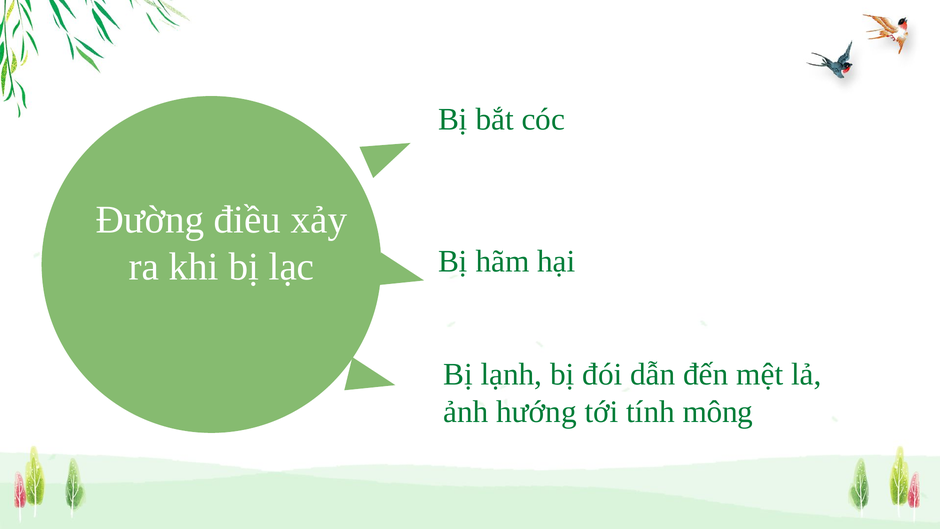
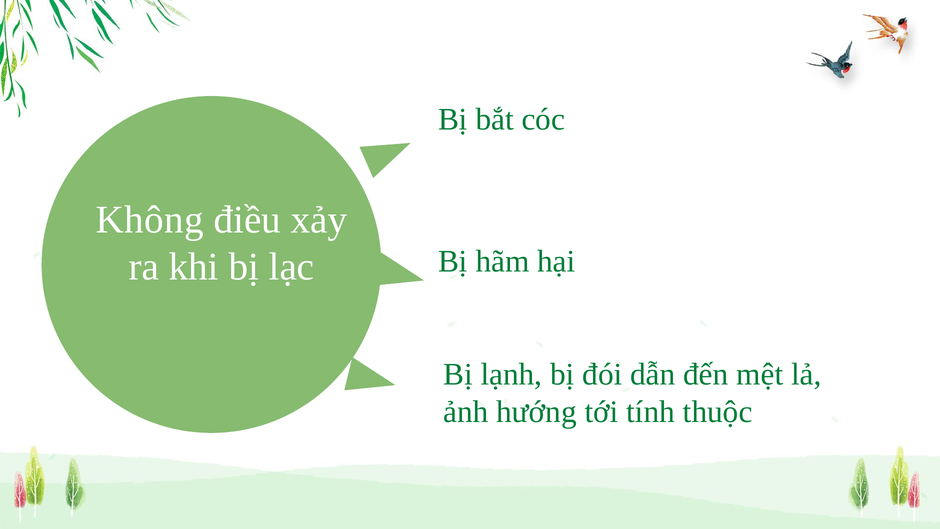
Đường: Đường -> Không (150, 220)
mông: mông -> thuộc (718, 412)
